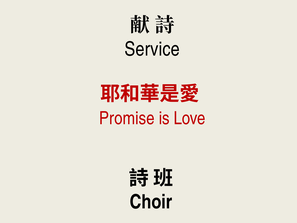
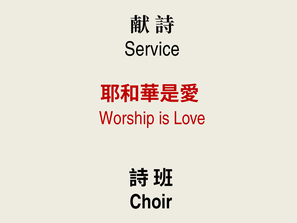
Promise: Promise -> Worship (127, 118)
